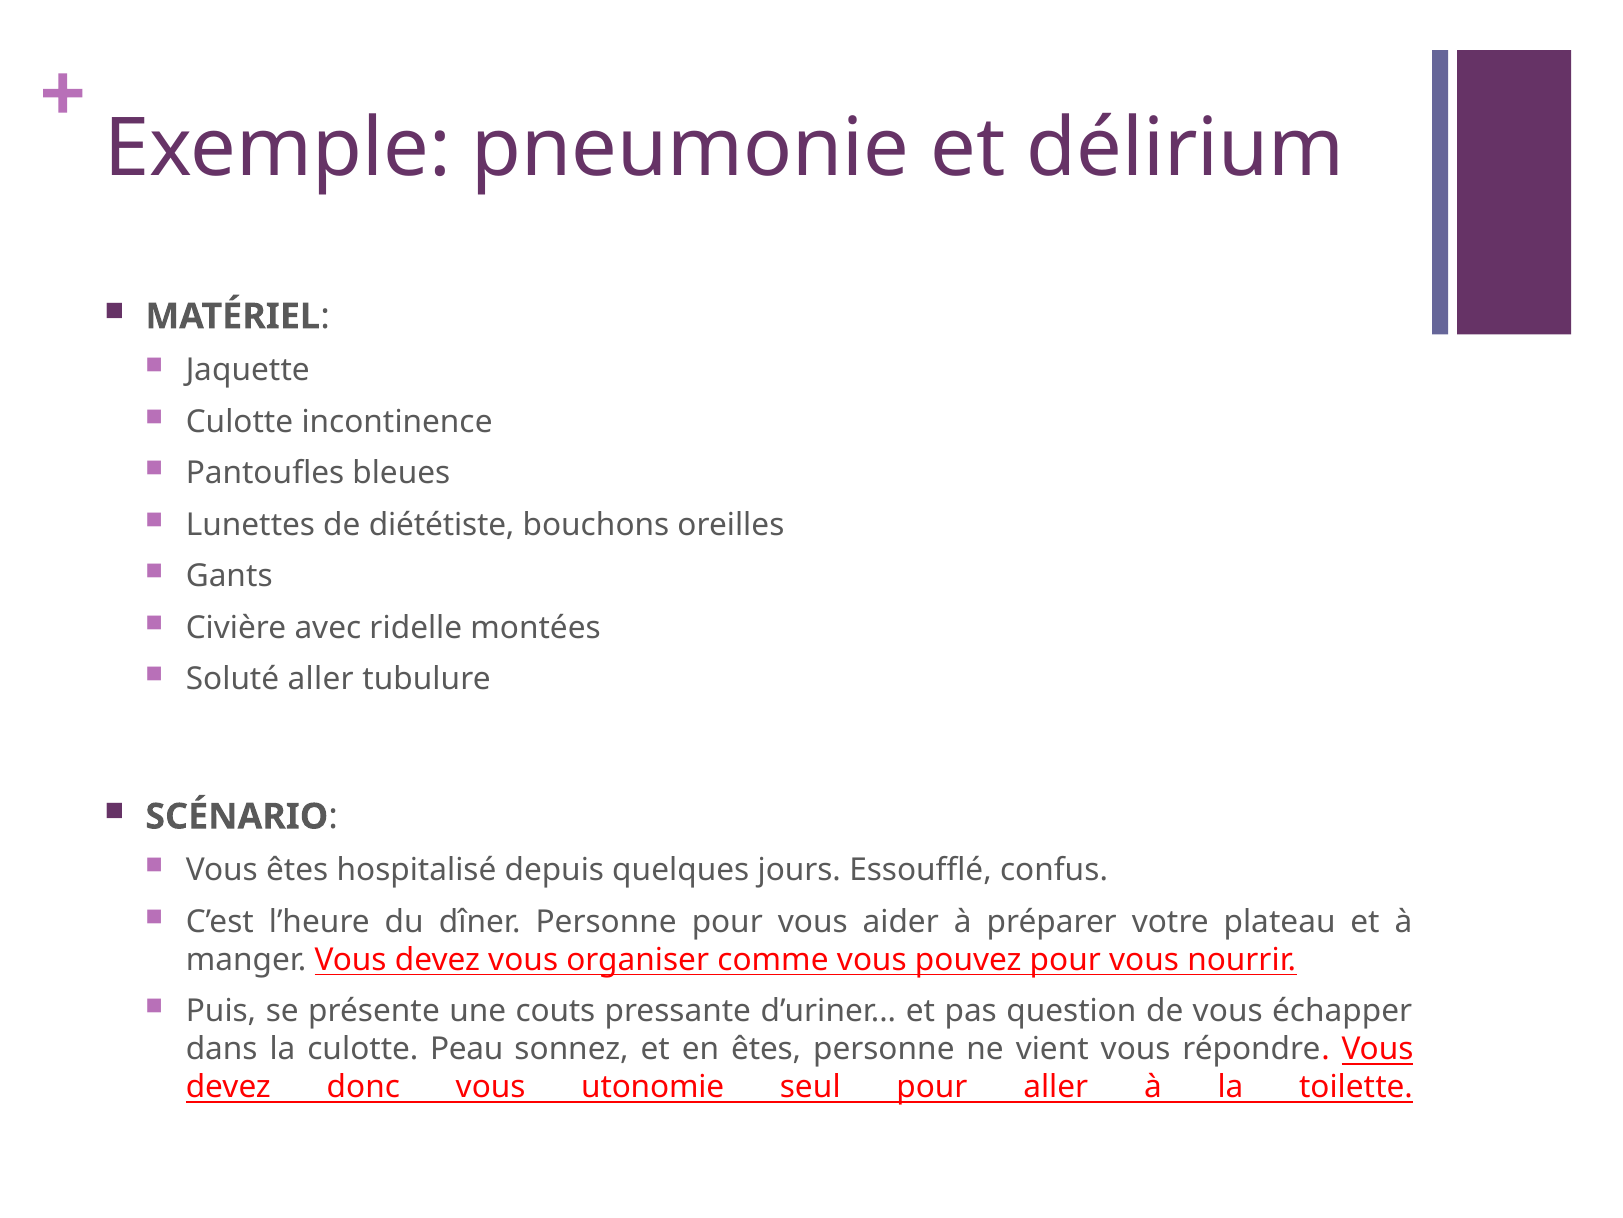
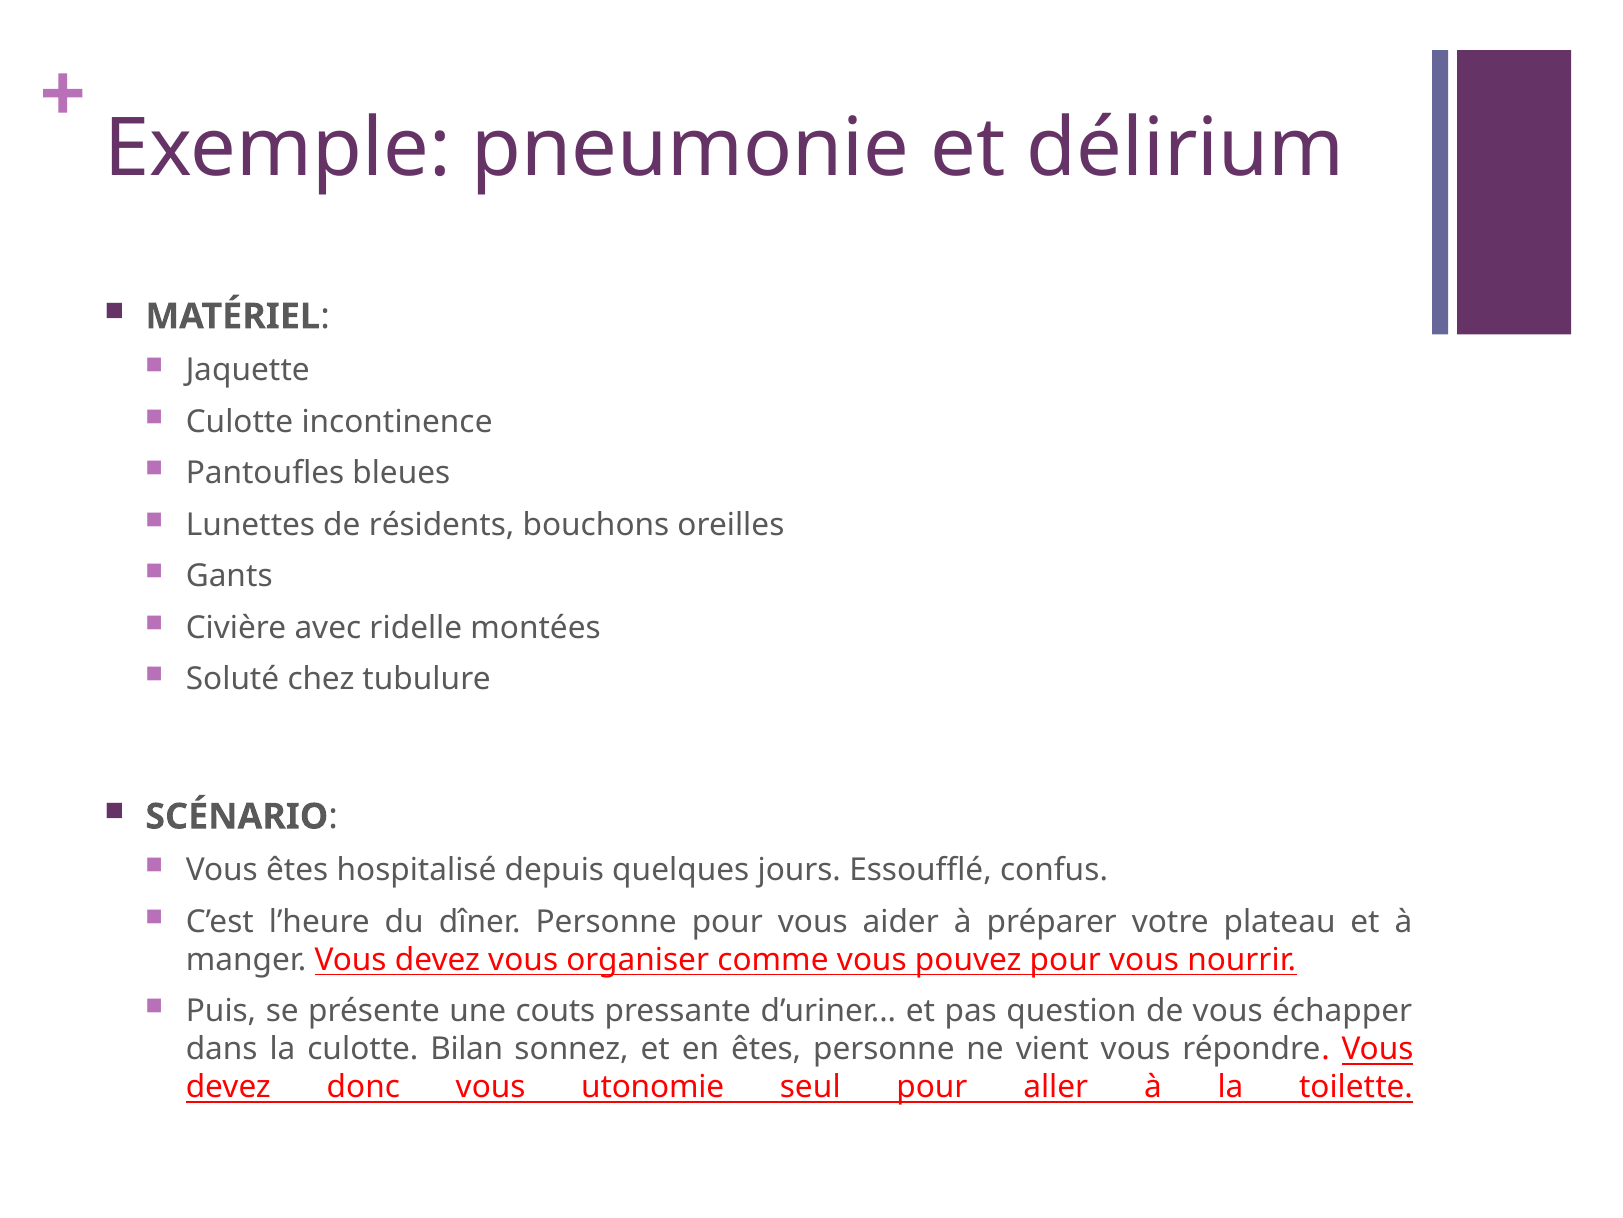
diététiste: diététiste -> résidents (442, 524)
Soluté aller: aller -> chez (321, 679)
Peau: Peau -> Bilan (467, 1049)
